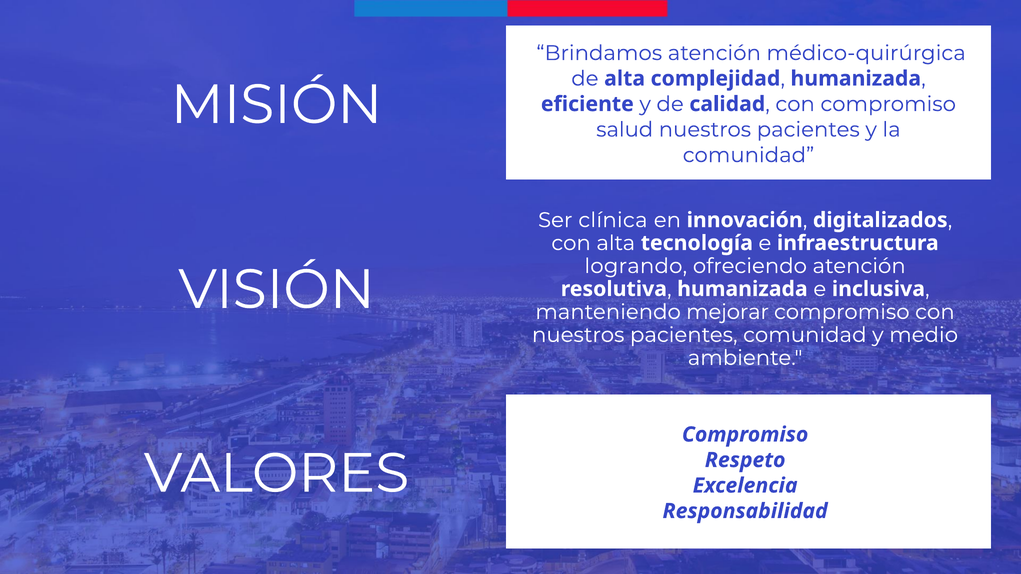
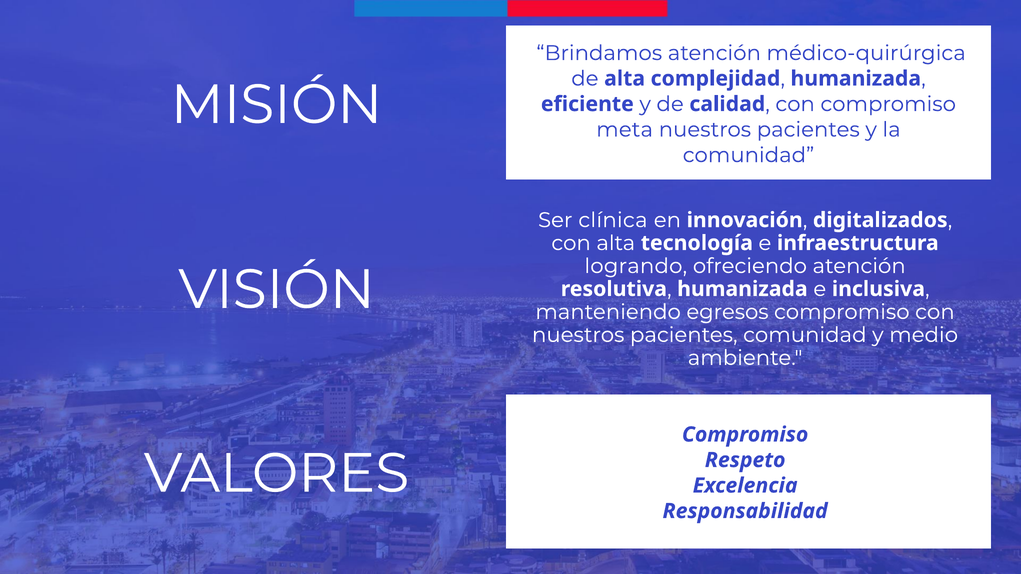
salud: salud -> meta (625, 130)
mejorar: mejorar -> egresos (727, 312)
